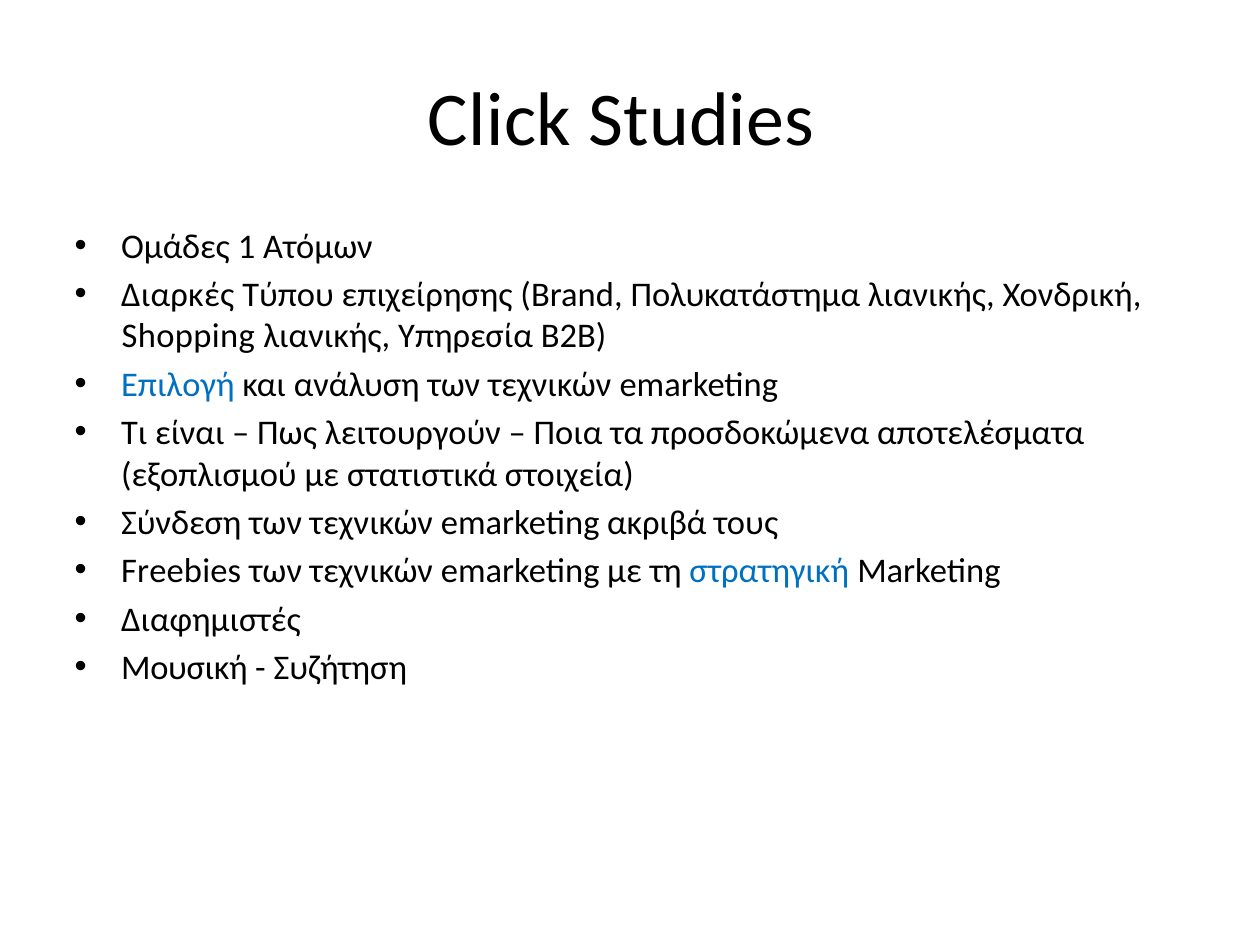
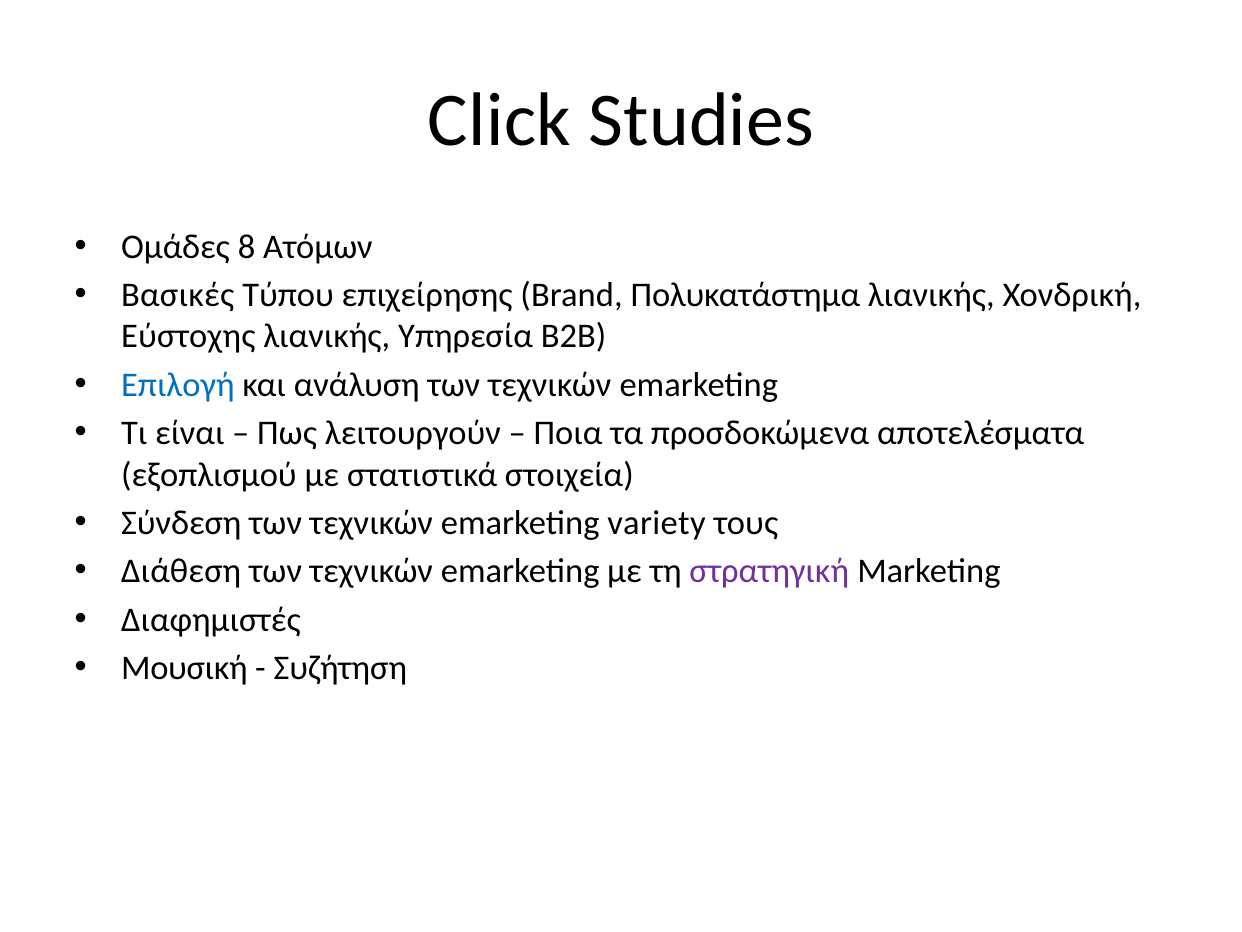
1: 1 -> 8 (247, 247)
Διαρκές: Διαρκές -> Βασικές (178, 295)
Shopping: Shopping -> Εύστοχης (188, 336)
ακριβά: ακριβά -> variety (657, 523)
Freebies: Freebies -> Διάθεση (181, 571)
στρατηγική colour: blue -> purple (769, 571)
